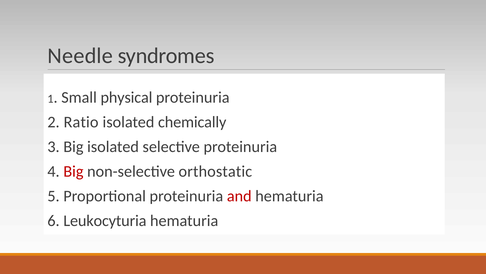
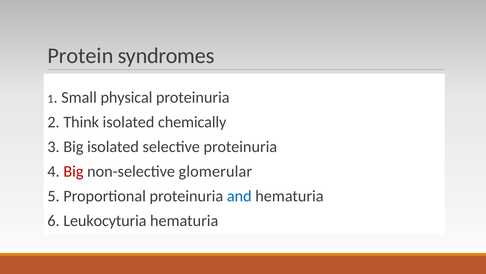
Needle: Needle -> Protein (80, 56)
Ratio: Ratio -> Think (81, 122)
orthostatic: orthostatic -> glomerular (215, 171)
and colour: red -> blue (239, 196)
